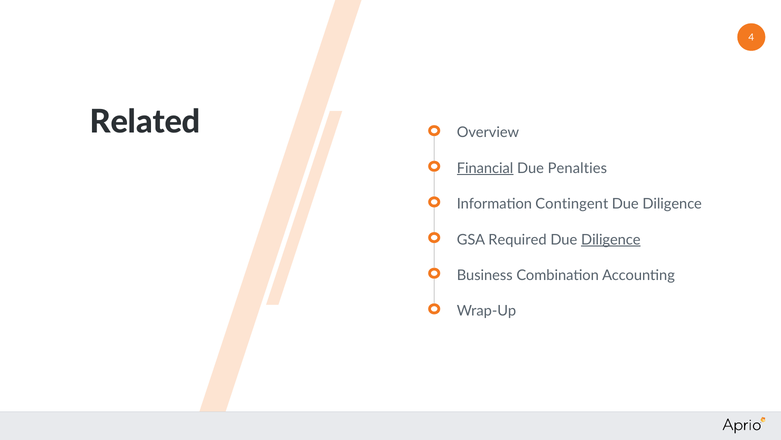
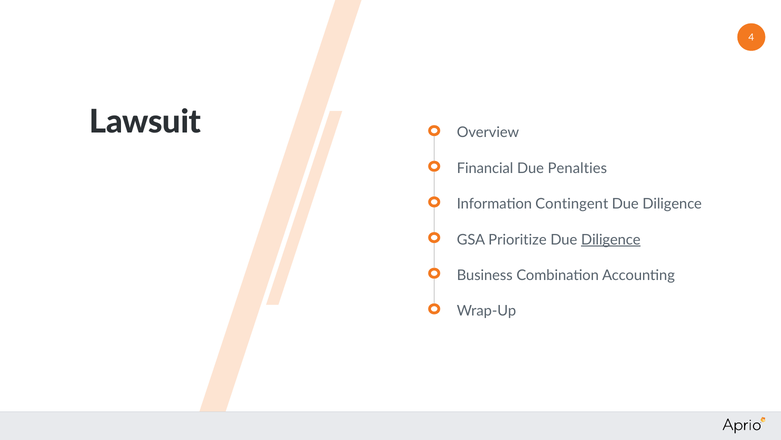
Related: Related -> Lawsuit (145, 122)
Financial underline: present -> none (485, 168)
Required: Required -> Prioritize (517, 239)
